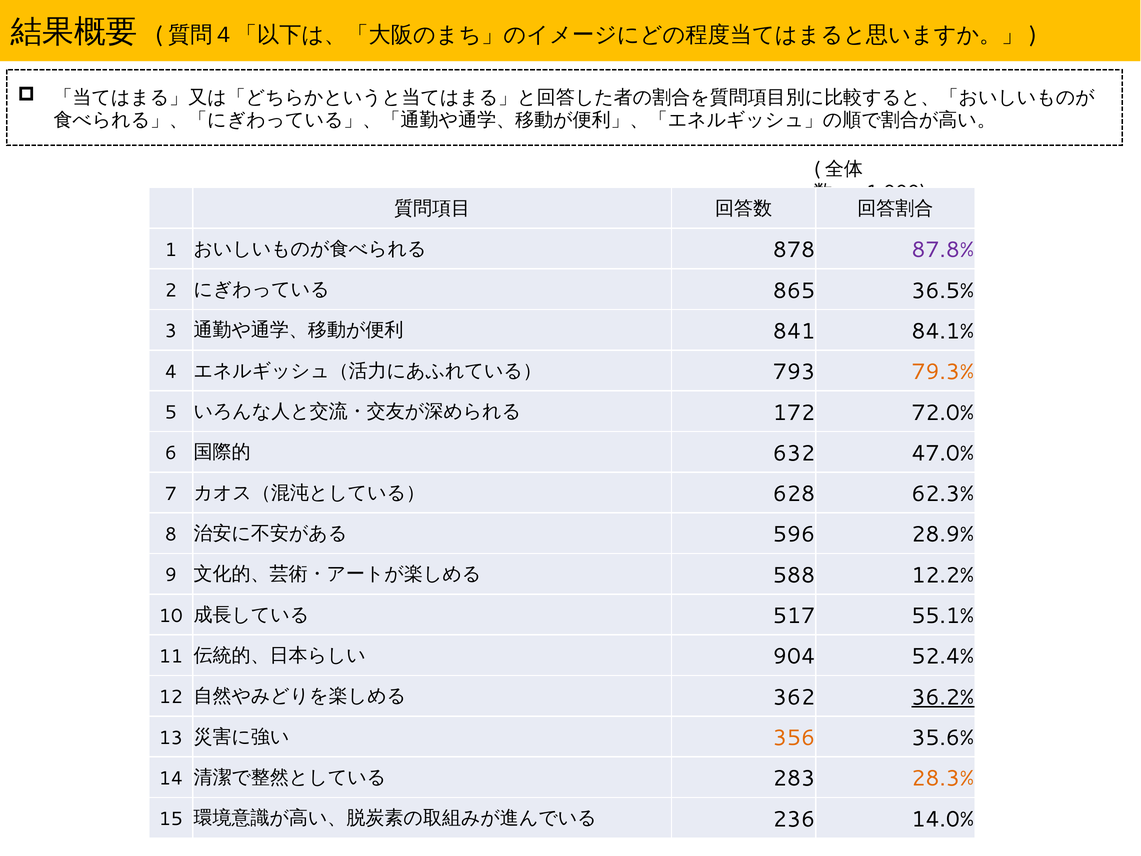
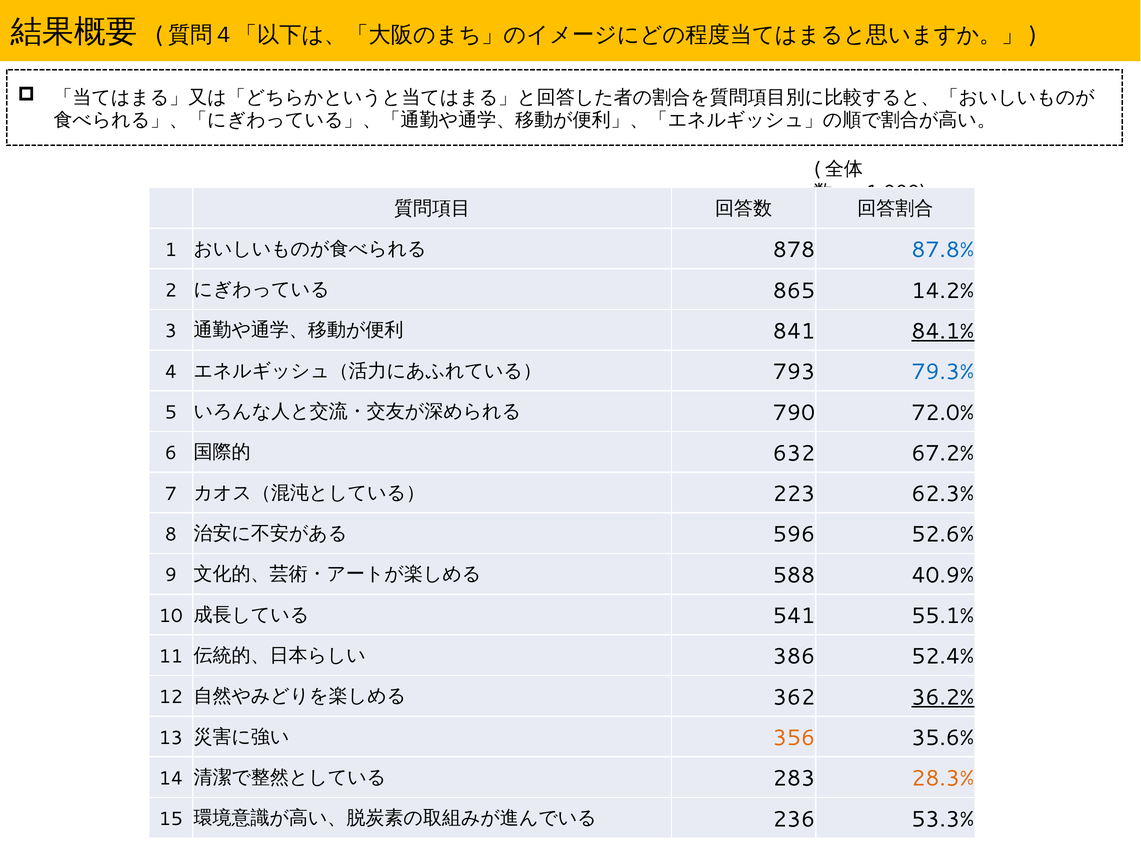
87.8% colour: purple -> blue (943, 250)
36.5%: 36.5% -> 14.2% (943, 291)
84.1% underline: none -> present (943, 331)
79.3% colour: orange -> blue (943, 372)
172: 172 -> 790 (794, 413)
47.0%: 47.0% -> 67.2% (943, 453)
628: 628 -> 223 (794, 494)
28.9%: 28.9% -> 52.6% (943, 535)
12.2%: 12.2% -> 40.9% (943, 575)
517: 517 -> 541 (794, 616)
904: 904 -> 386 (794, 656)
14.0%: 14.0% -> 53.3% (943, 819)
